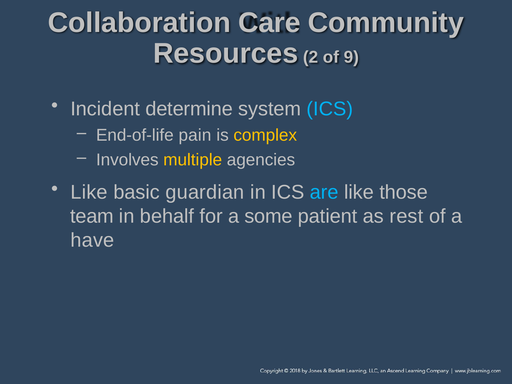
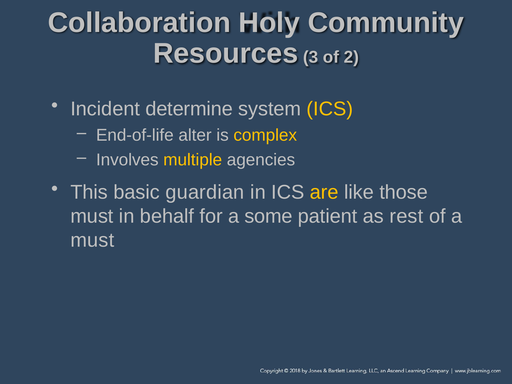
Care: Care -> Holy (269, 23)
2: 2 -> 3 (311, 57)
9: 9 -> 2 (351, 57)
ICS colour: light blue -> yellow (330, 109)
pain: pain -> alter (195, 135)
Like: Like -> This (89, 192)
are colour: light blue -> yellow (324, 192)
team: team -> must (92, 216)
have: have -> must (92, 240)
